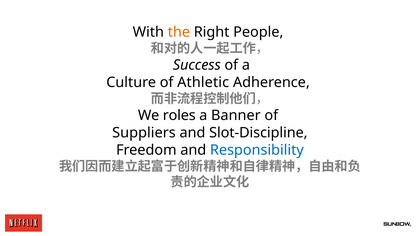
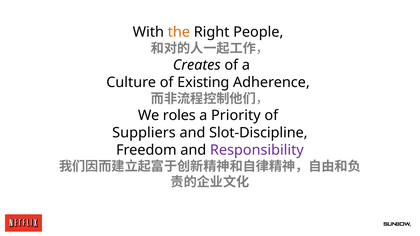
Success: Success -> Creates (197, 65)
Athletic: Athletic -> Existing (203, 83)
Banner: Banner -> Priority (236, 116)
Responsibility colour: blue -> purple (257, 150)
